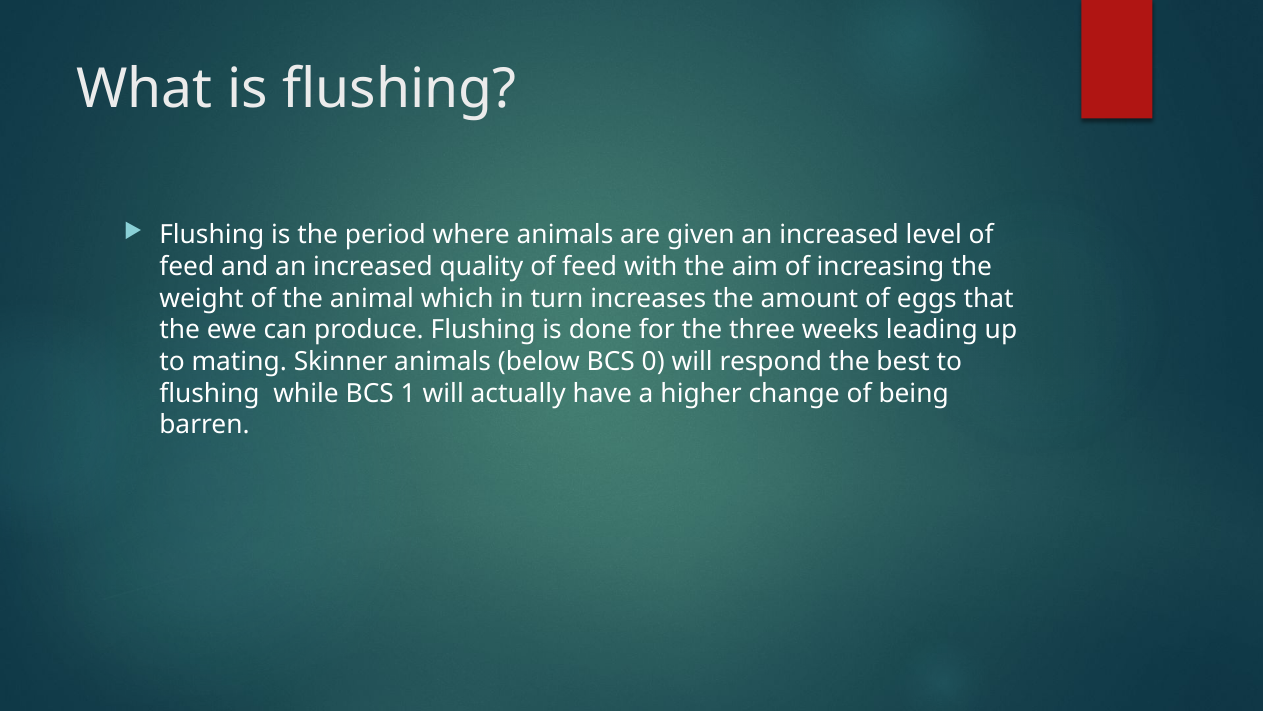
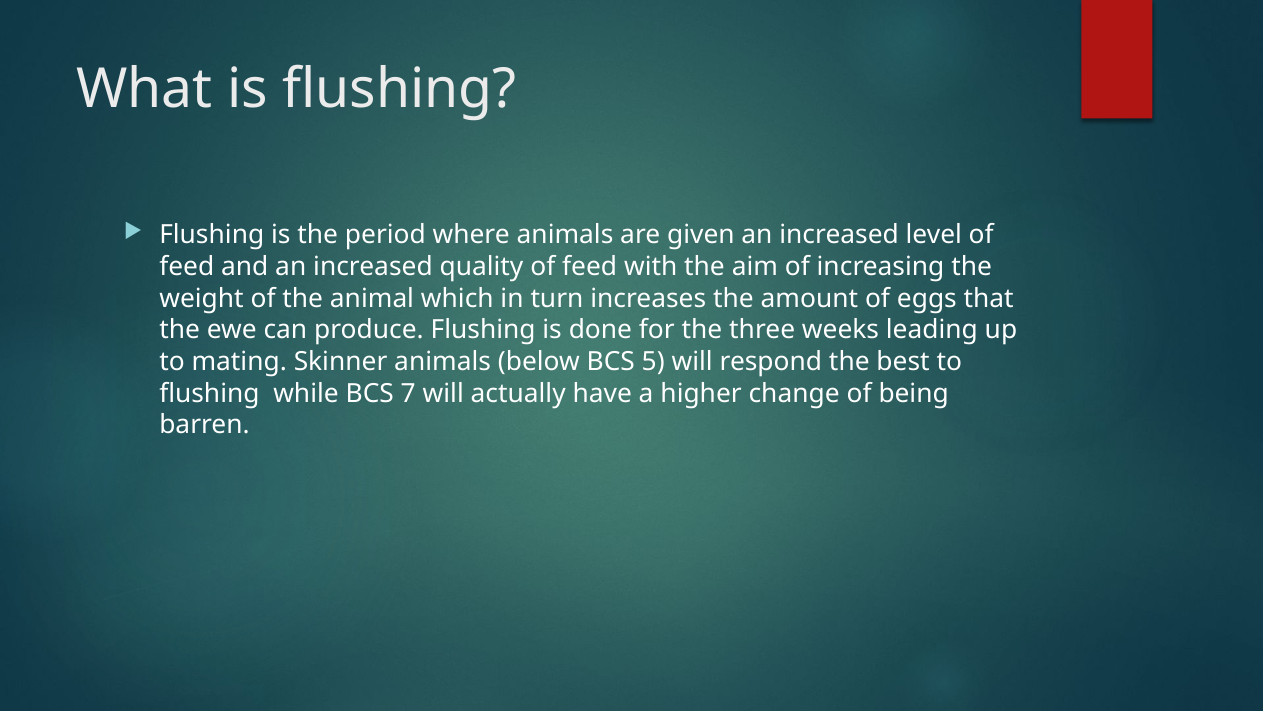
0: 0 -> 5 (653, 361)
1: 1 -> 7 (408, 393)
